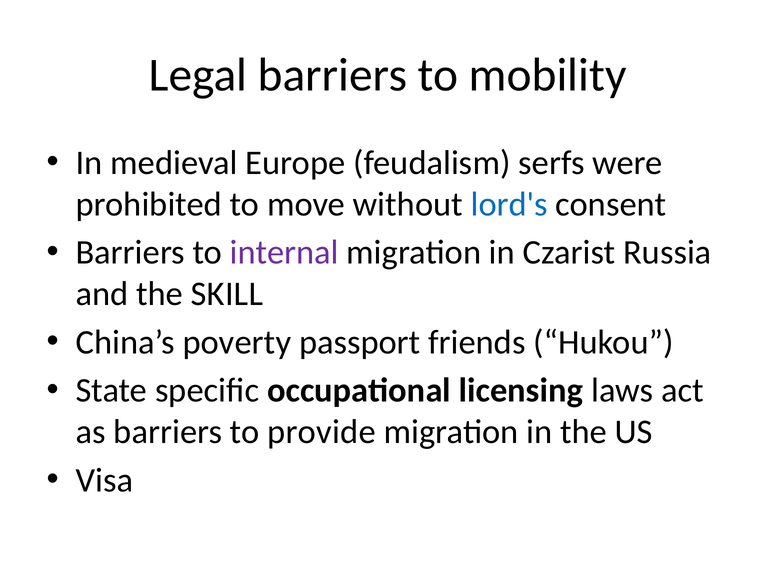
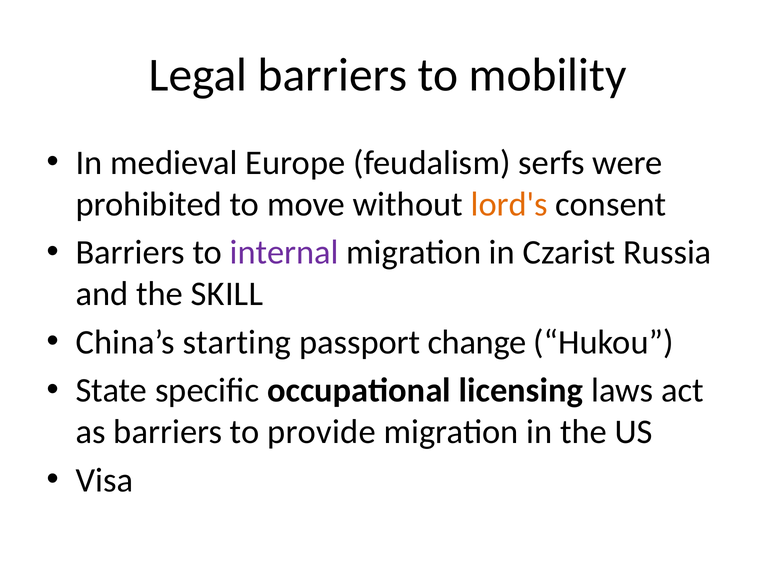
lord's colour: blue -> orange (509, 204)
poverty: poverty -> starting (237, 342)
friends: friends -> change (477, 342)
